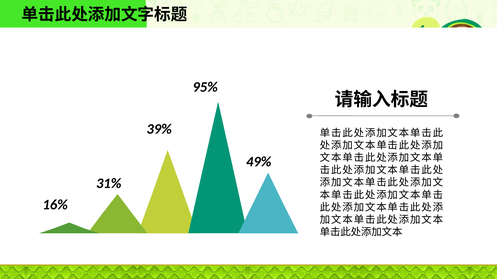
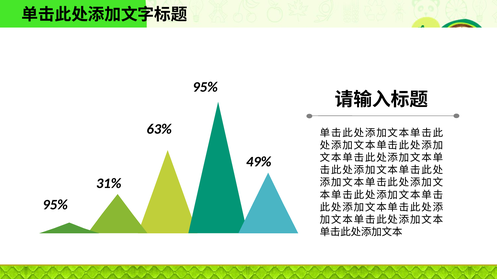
39%: 39% -> 63% (159, 129)
16%: 16% -> 95% (55, 205)
